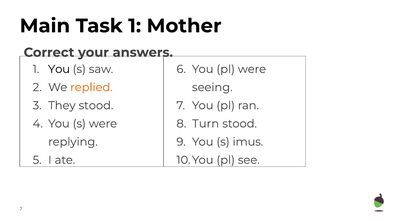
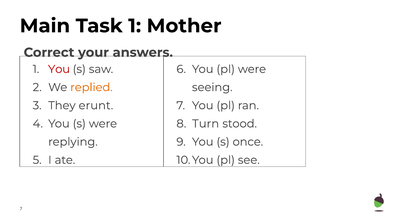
You colour: black -> red (59, 69)
They stood: stood -> erunt (96, 106)
imus: imus -> once (248, 142)
